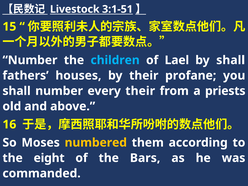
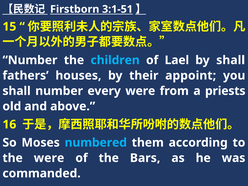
Livestock: Livestock -> Firstborn (75, 9)
profane: profane -> appoint (191, 76)
every their: their -> were (140, 91)
numbered colour: yellow -> light blue (96, 143)
the eight: eight -> were (49, 158)
